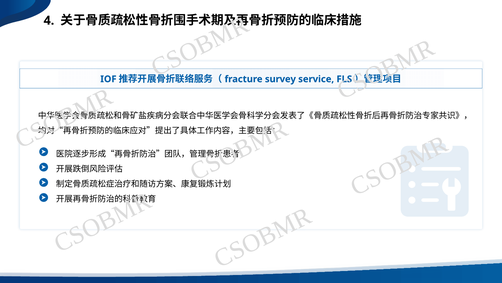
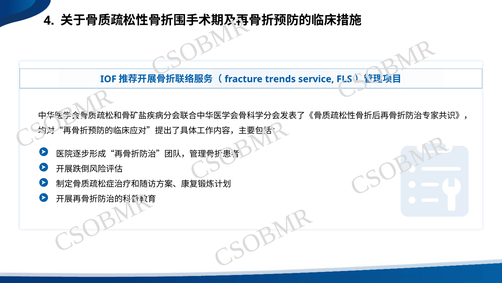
survey: survey -> trends (280, 79)
